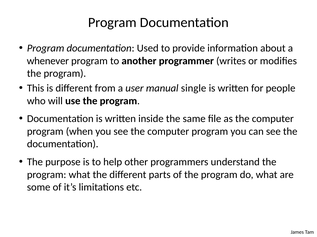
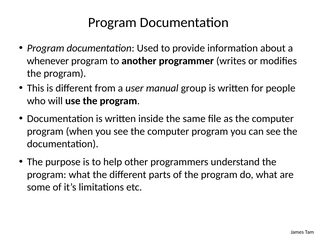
single: single -> group (194, 88)
